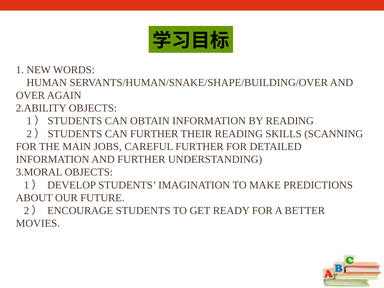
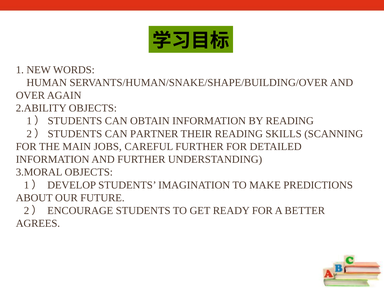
CAN FURTHER: FURTHER -> PARTNER (154, 134)
MOVIES: MOVIES -> AGREES (38, 223)
